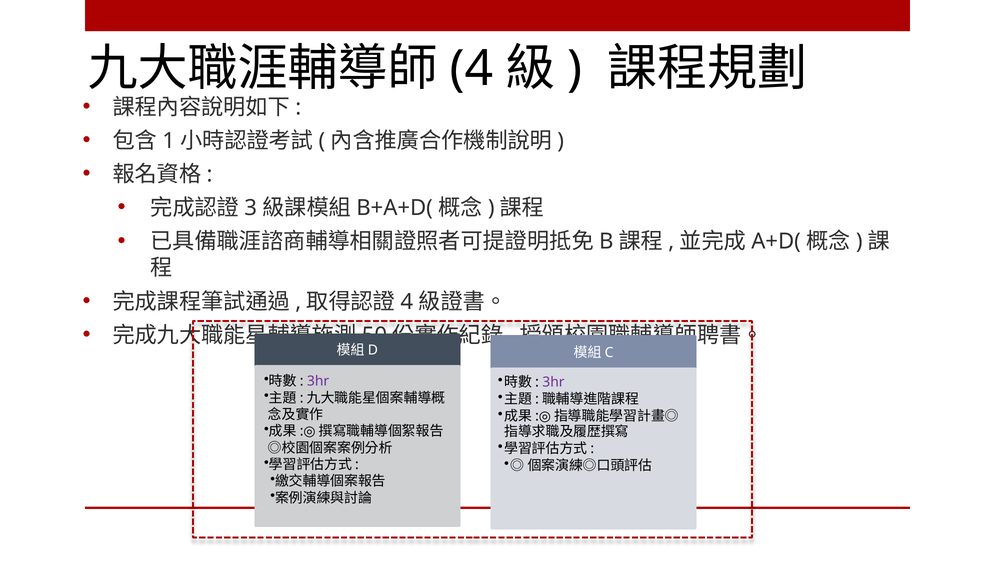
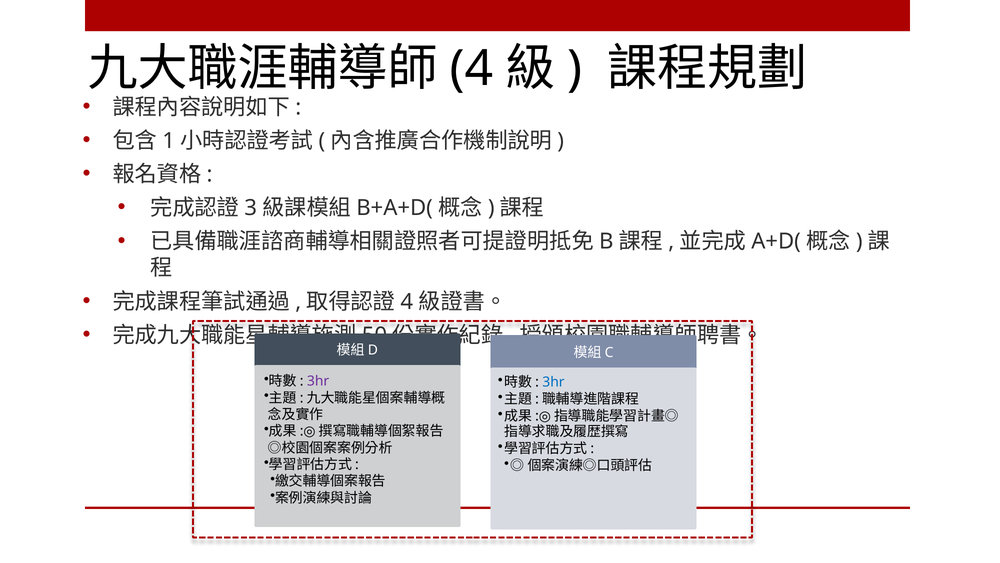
3hr colour: purple -> blue (553, 382)
